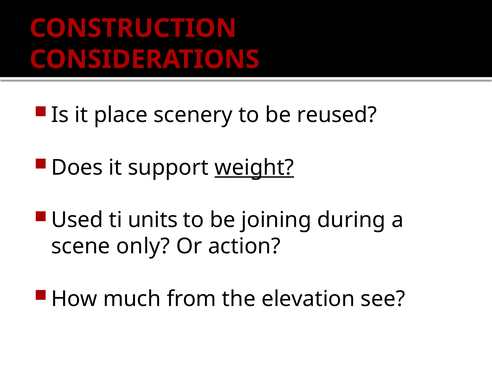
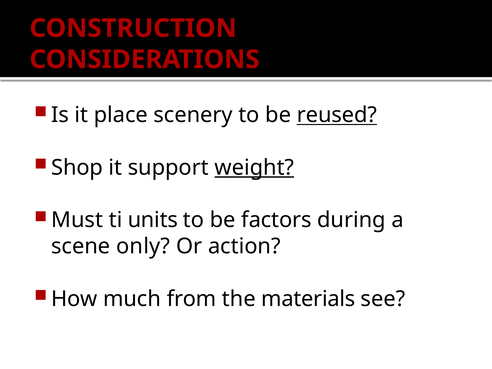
reused underline: none -> present (337, 115)
Does: Does -> Shop (77, 168)
Used: Used -> Must (77, 220)
joining: joining -> factors (276, 220)
elevation: elevation -> materials (308, 299)
